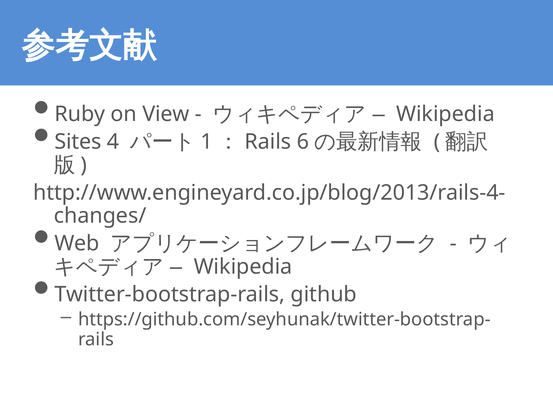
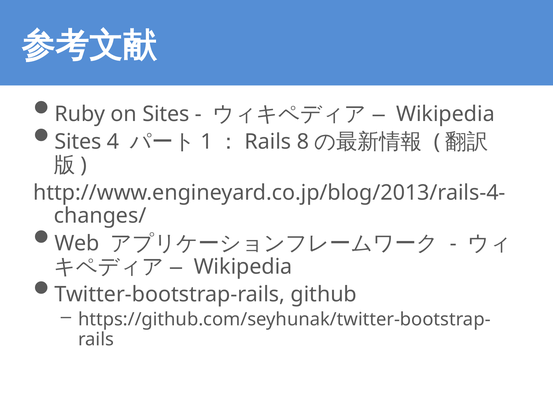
on View: View -> Sites (166, 114)
6: 6 -> 8 (303, 142)
